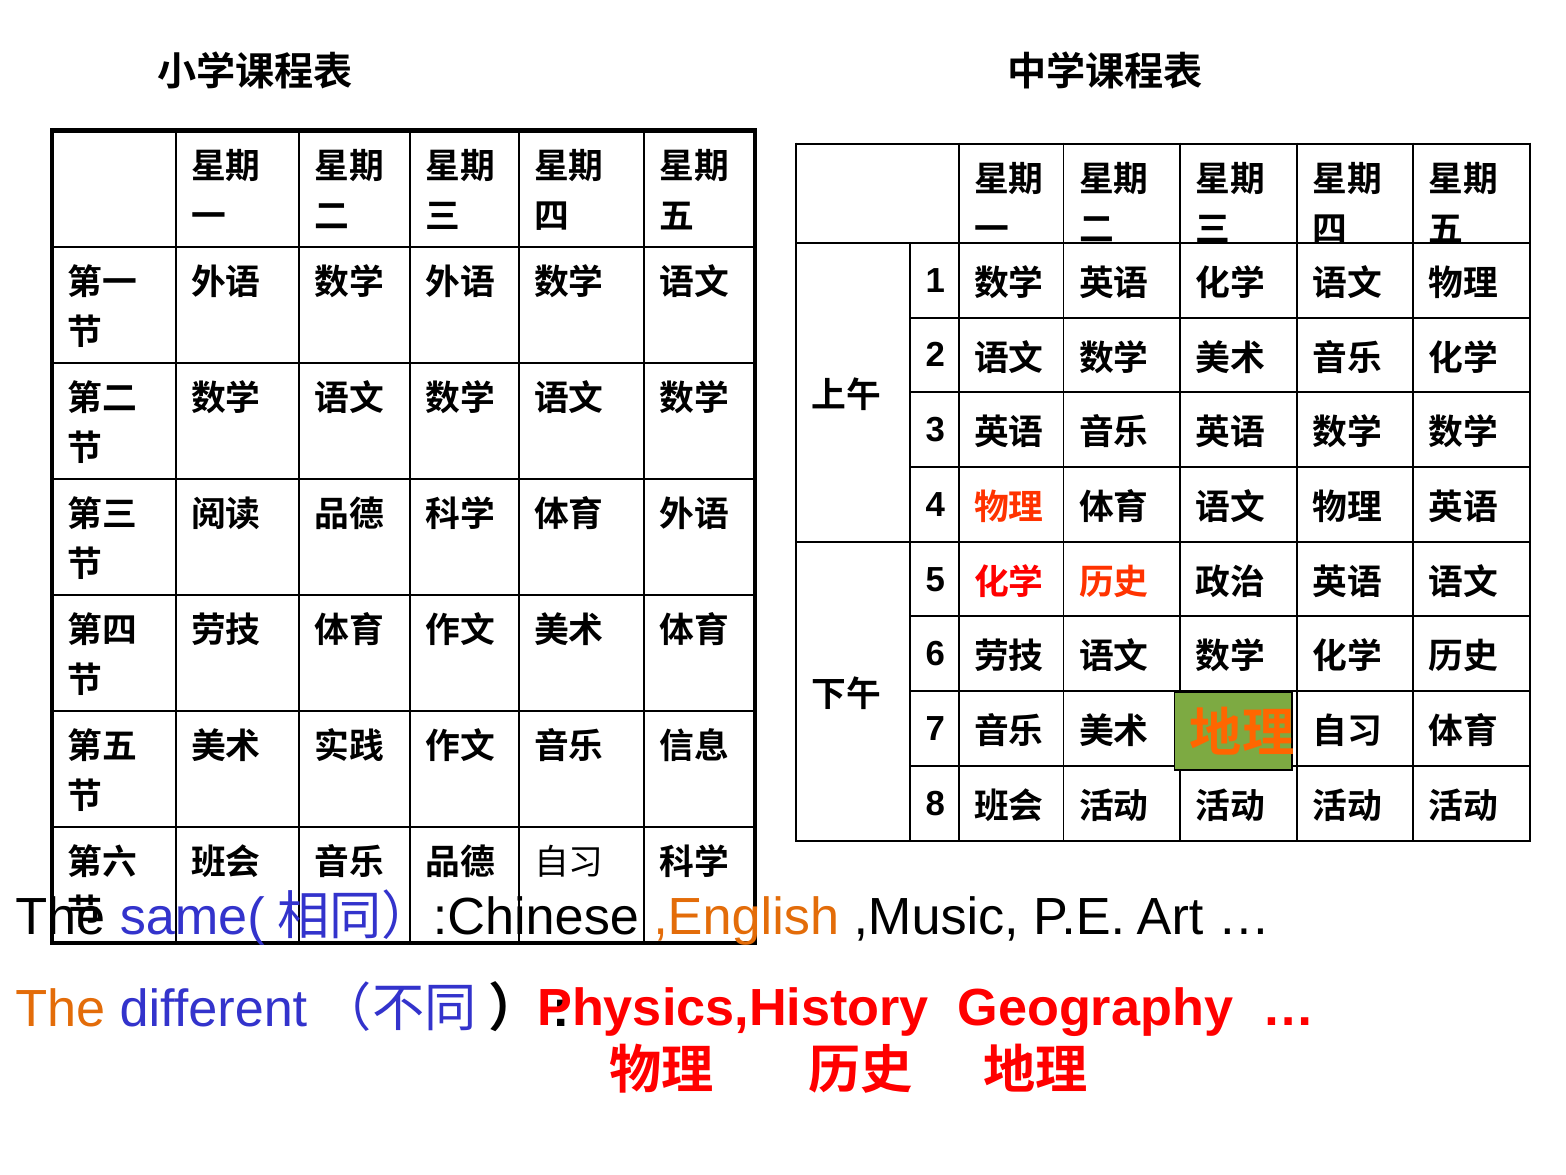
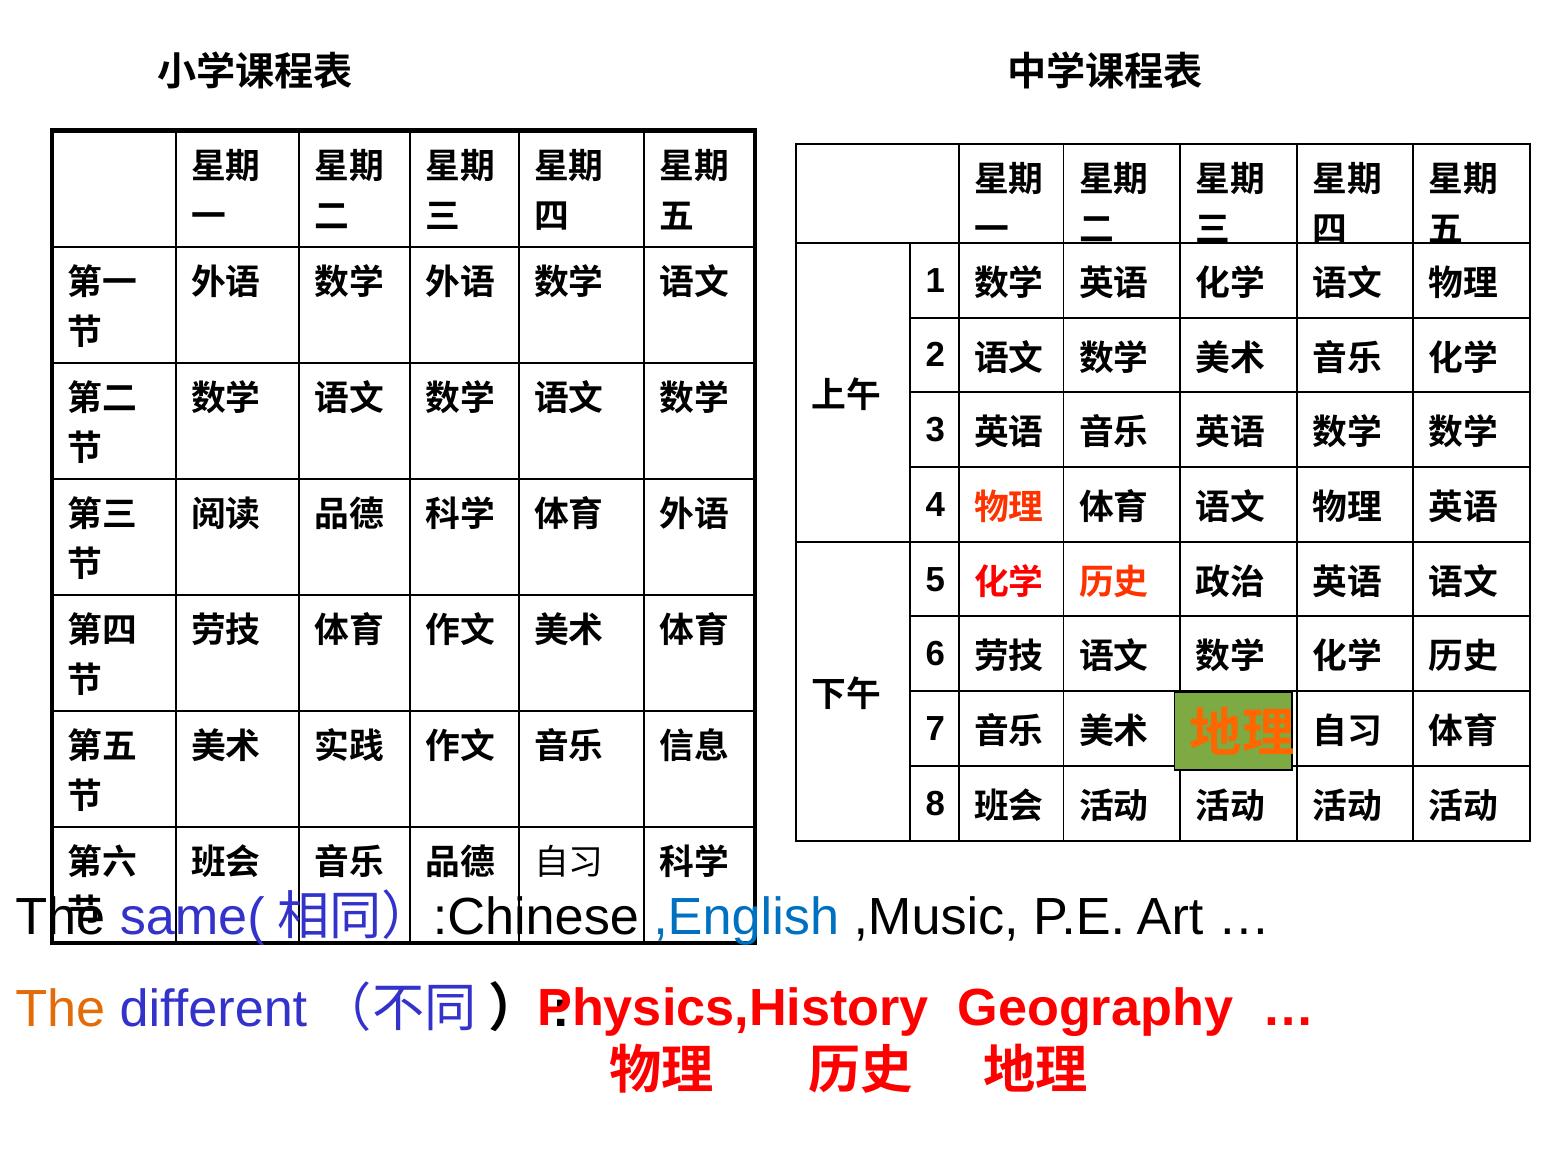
,English colour: orange -> blue (746, 917)
